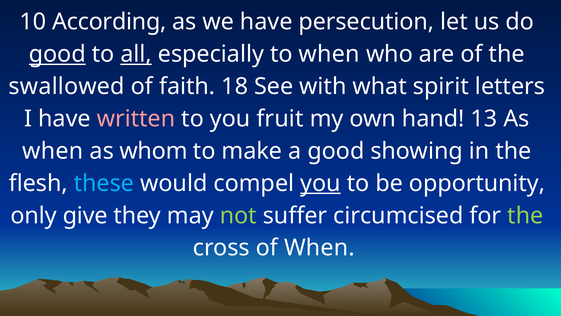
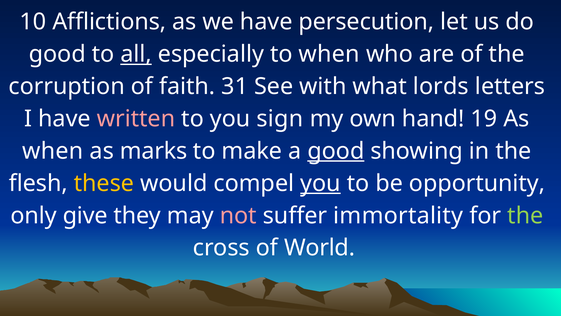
According: According -> Afflictions (109, 22)
good underline: present -> none (57, 54)
swallowed: swallowed -> corruption (67, 86)
18: 18 -> 31 (235, 86)
spirit: spirit -> lords (441, 86)
fruit: fruit -> sign (280, 119)
13: 13 -> 19 (484, 119)
whom: whom -> marks (154, 151)
good underline: none -> present (336, 151)
these colour: light blue -> yellow (104, 183)
not colour: light green -> pink (238, 215)
circumcised: circumcised -> immortality (398, 215)
of When: When -> World (320, 248)
